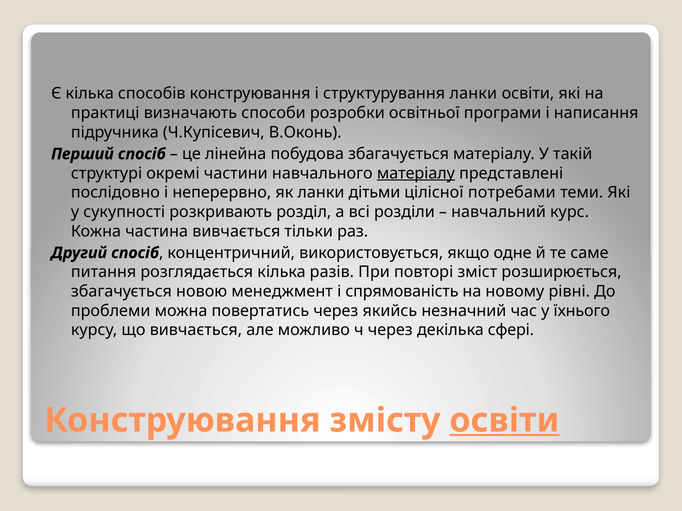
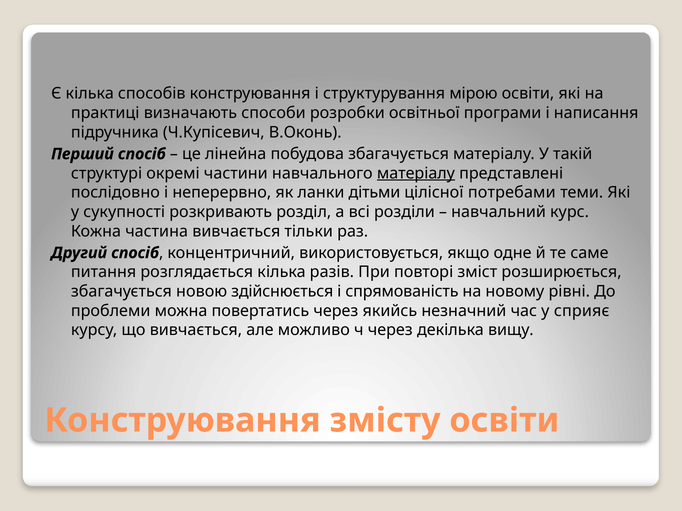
структурування ланки: ланки -> мірою (473, 94)
менеджмент: менеджмент -> здійснюється (282, 292)
їхнього: їхнього -> сприяє (582, 311)
сфері: сфері -> вищу (511, 330)
освіти underline: present -> none (504, 421)
